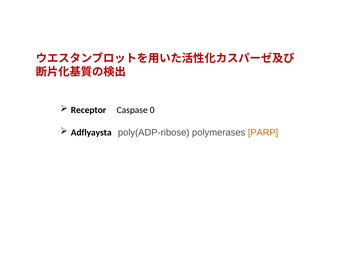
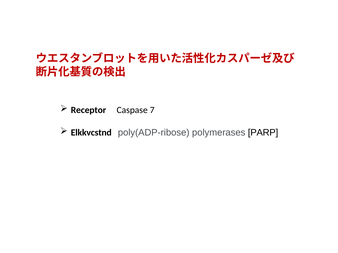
0: 0 -> 7 (152, 110)
Adflyaysta: Adflyaysta -> Elkkvcstnd (91, 133)
PARP colour: orange -> black (263, 133)
